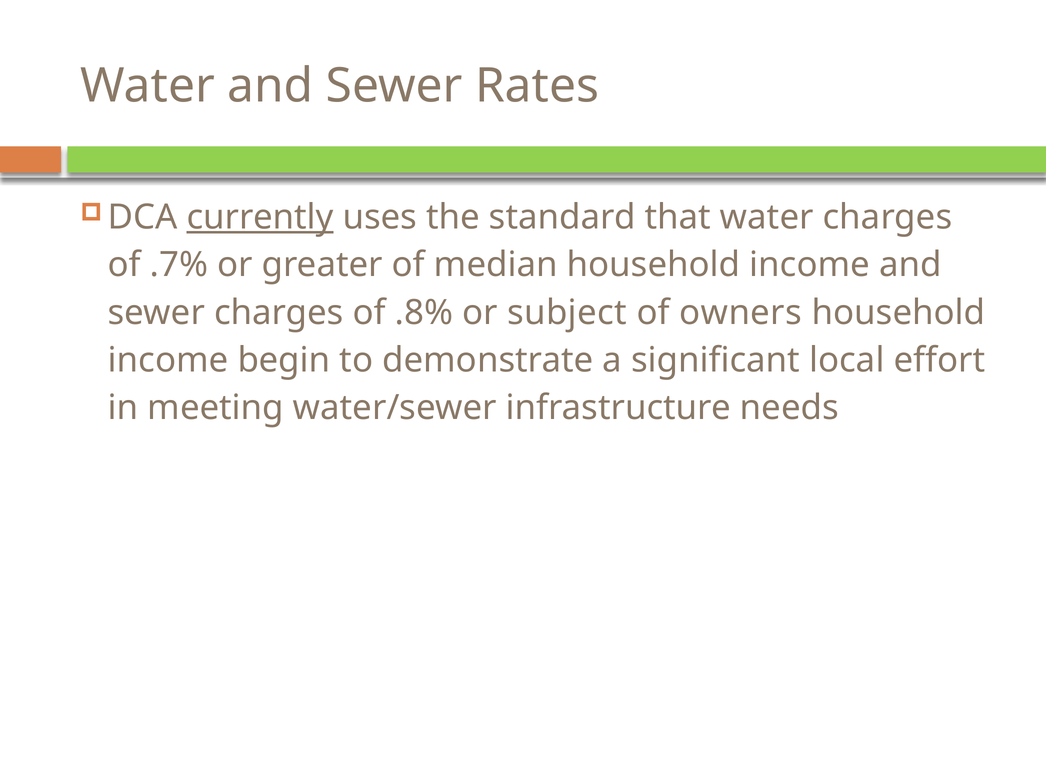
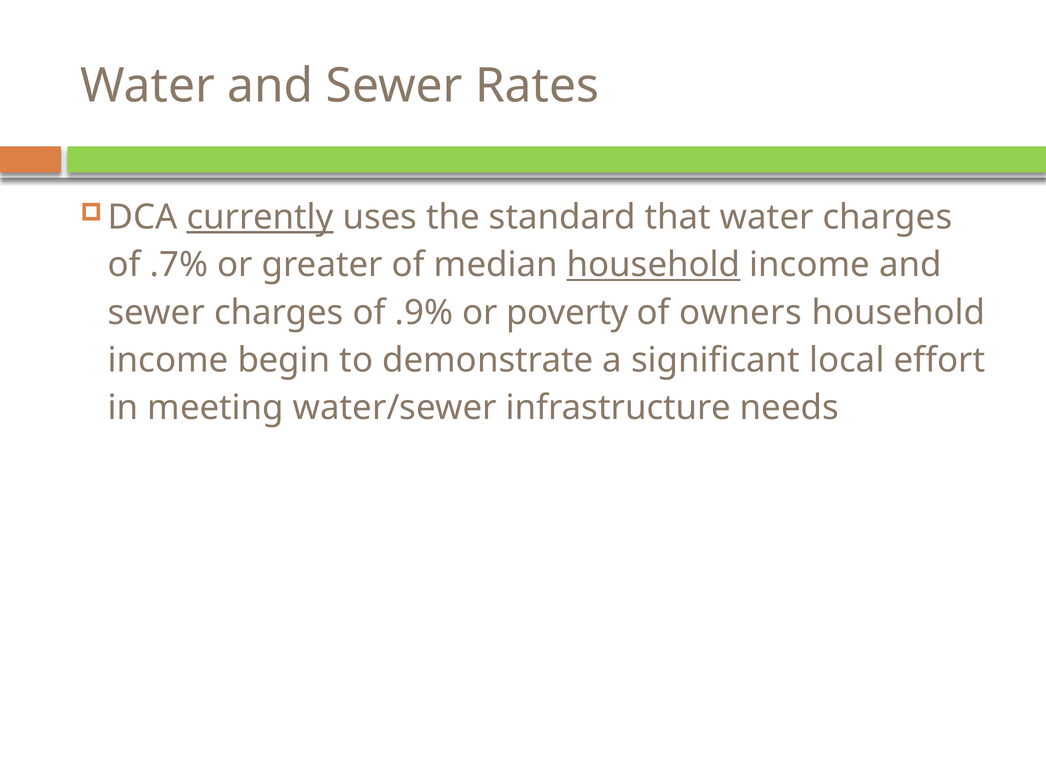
household underline: none -> present (654, 265)
.8%: .8% -> .9% (424, 313)
subject: subject -> poverty (567, 313)
